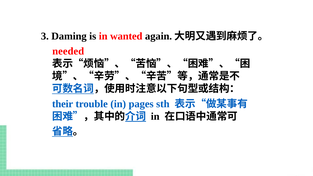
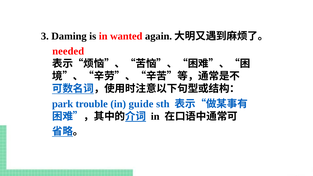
their: their -> park (63, 104)
pages: pages -> guide (141, 104)
